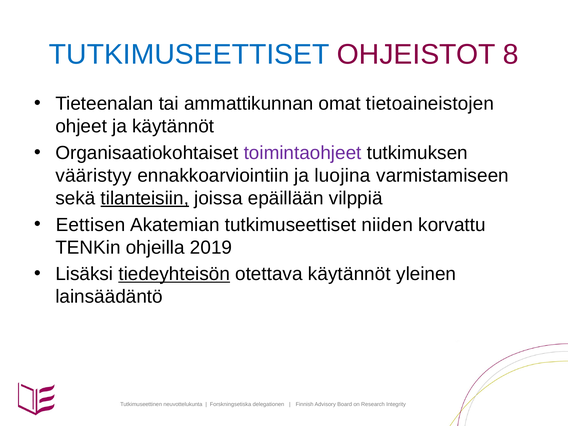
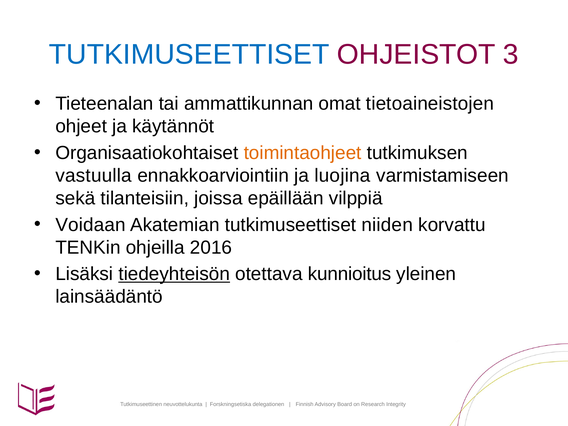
8: 8 -> 3 (511, 55)
toimintaohjeet colour: purple -> orange (303, 153)
vääristyy: vääristyy -> vastuulla (94, 176)
tilanteisiin underline: present -> none (145, 198)
Eettisen: Eettisen -> Voidaan (91, 225)
2019: 2019 -> 2016 (211, 247)
otettava käytännöt: käytännöt -> kunnioitus (350, 274)
